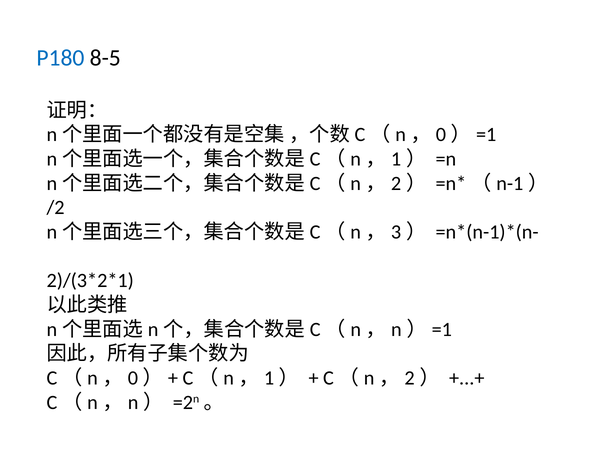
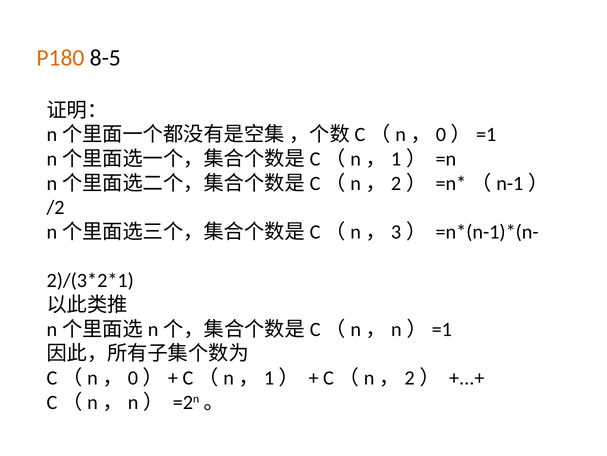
P180 colour: blue -> orange (60, 58)
